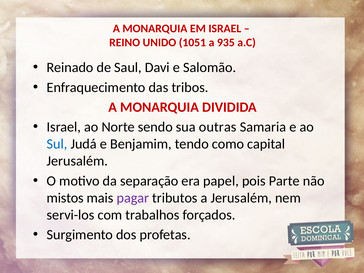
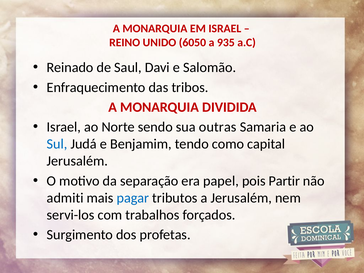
1051: 1051 -> 6050 (192, 43)
Parte: Parte -> Partir (284, 181)
mistos: mistos -> admiti (65, 198)
pagar colour: purple -> blue (133, 198)
